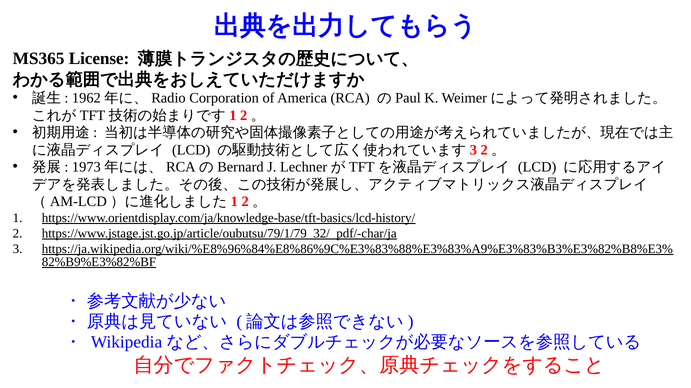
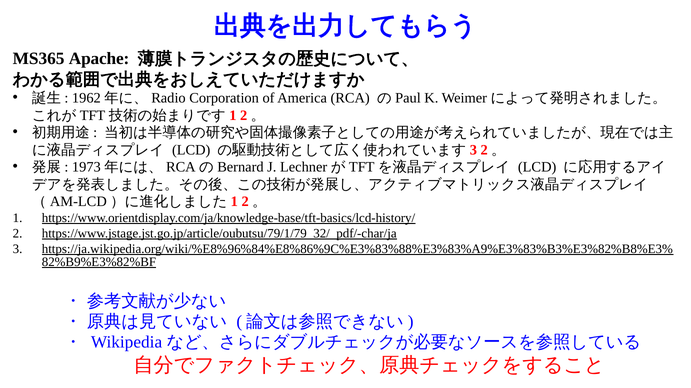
License: License -> Apache (99, 59)
